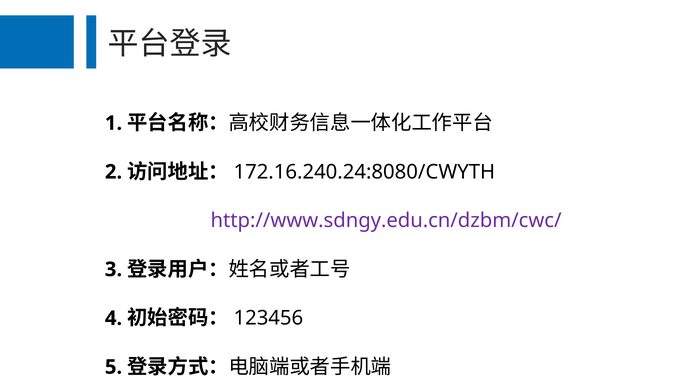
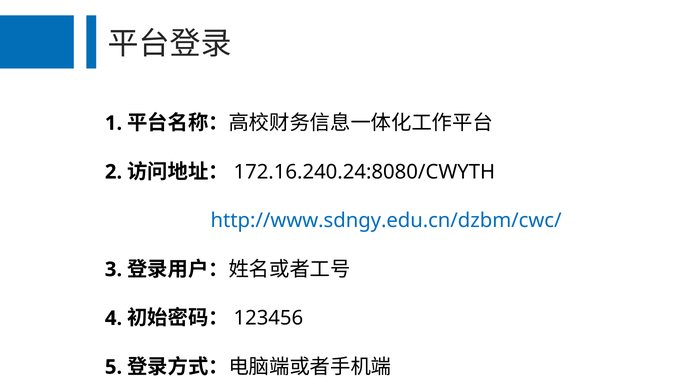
http://www.sdngy.edu.cn/dzbm/cwc/ colour: purple -> blue (386, 221)
